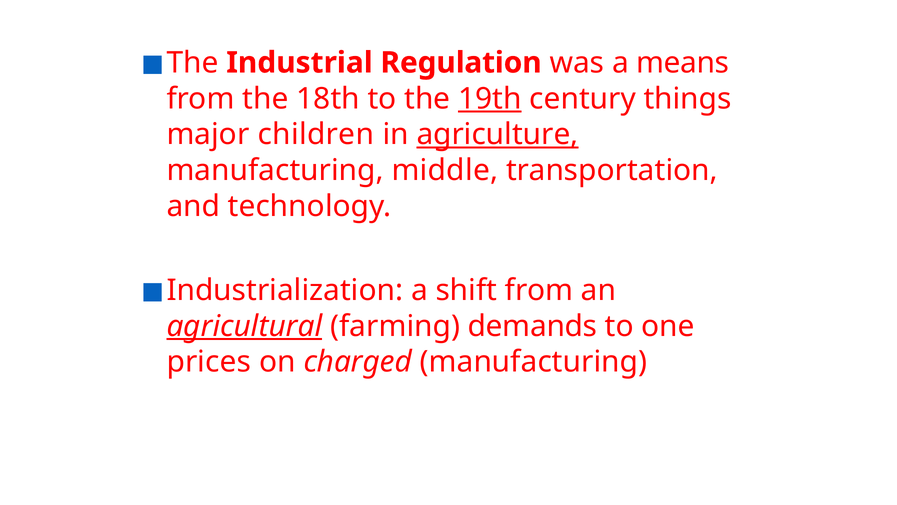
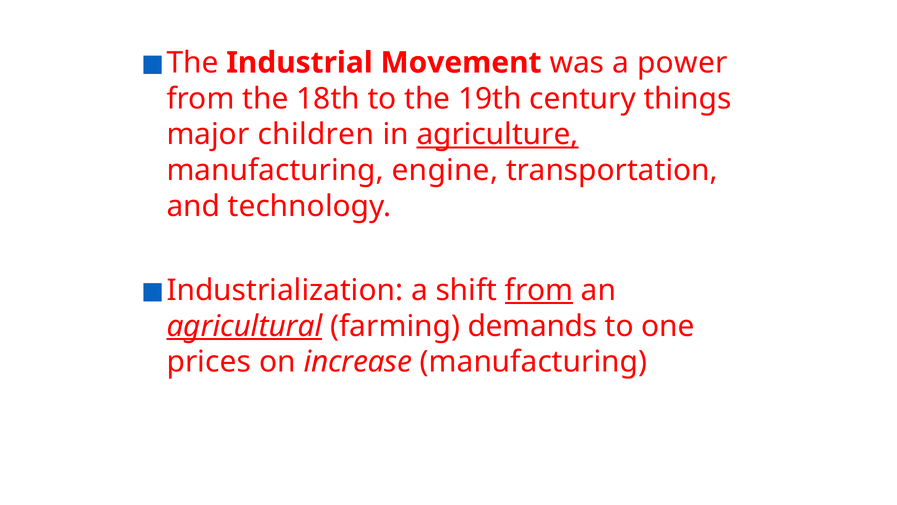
Regulation: Regulation -> Movement (461, 63)
means: means -> power (682, 63)
19th underline: present -> none (490, 99)
middle: middle -> engine (445, 170)
from underline: none -> present (539, 290)
charged: charged -> increase (358, 362)
